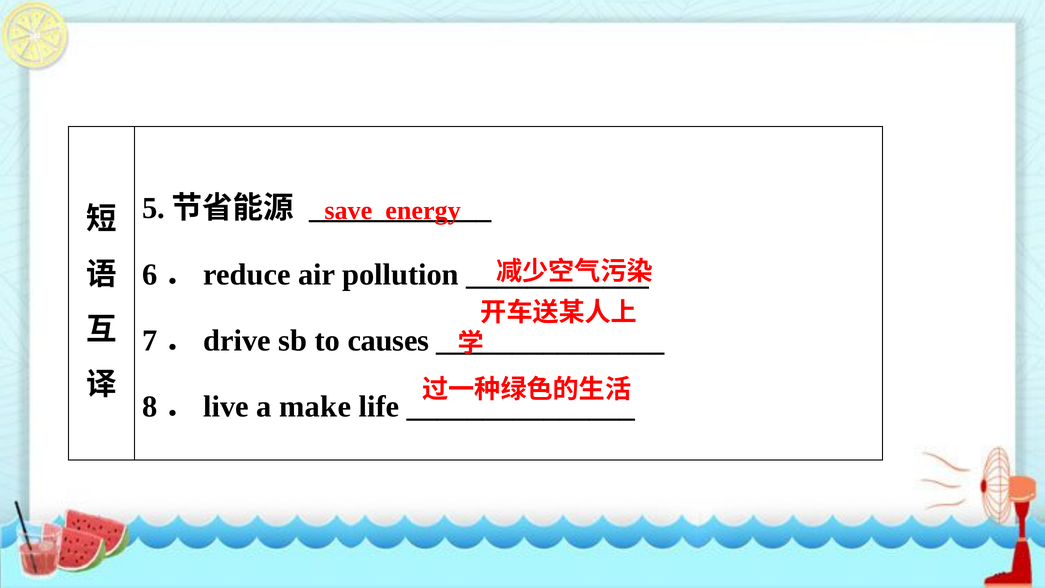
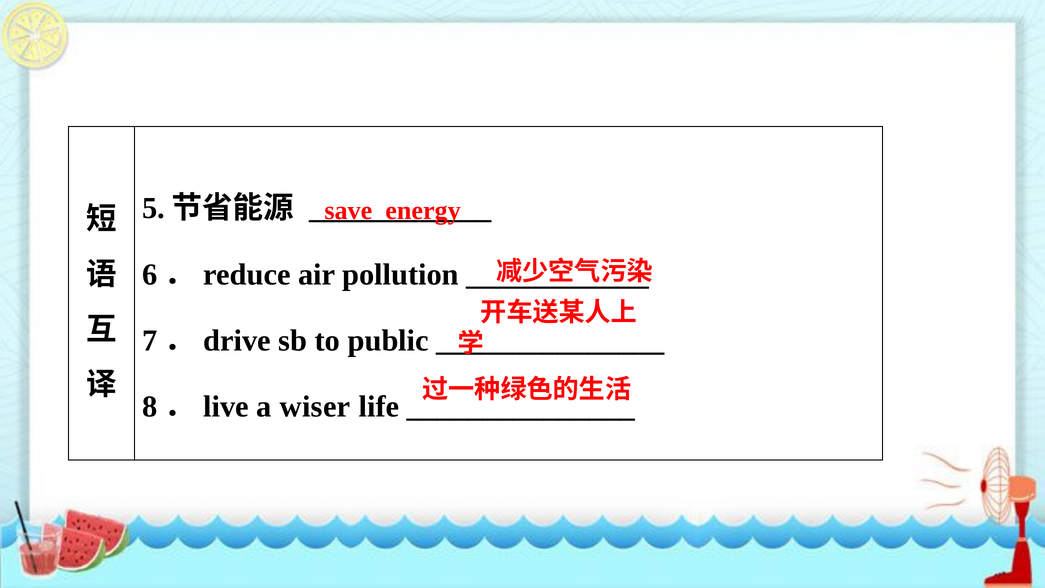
causes: causes -> public (388, 340)
make: make -> wiser (315, 406)
